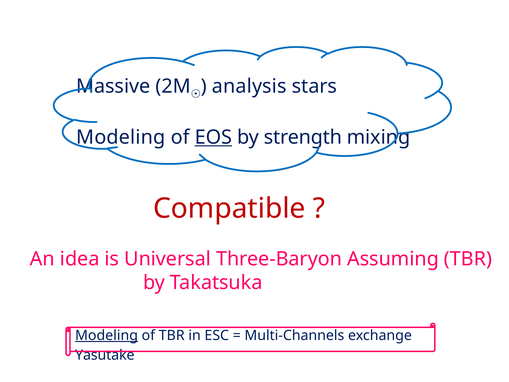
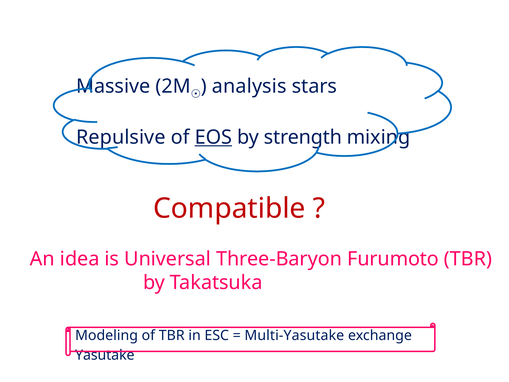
Modeling: Modeling -> Repulsive (121, 137)
Assuming: Assuming -> Furumoto (393, 259)
Modeling underline: present -> none (107, 335)
Multi-Channels: Multi-Channels -> Multi-Yasutake (294, 335)
